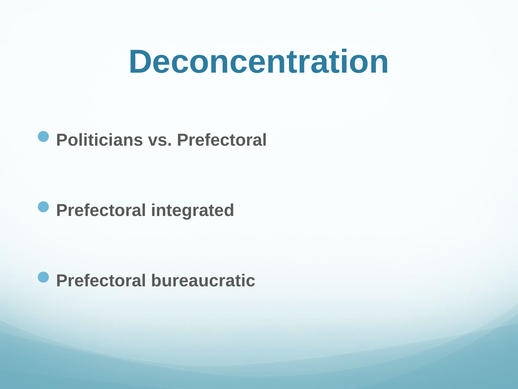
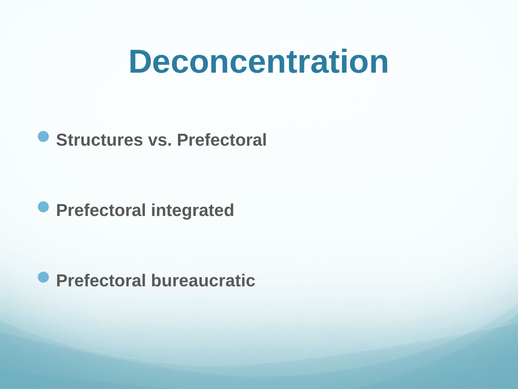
Politicians: Politicians -> Structures (100, 140)
